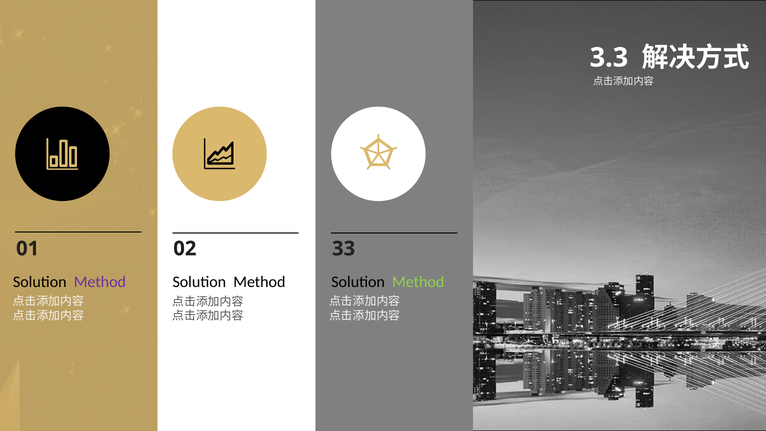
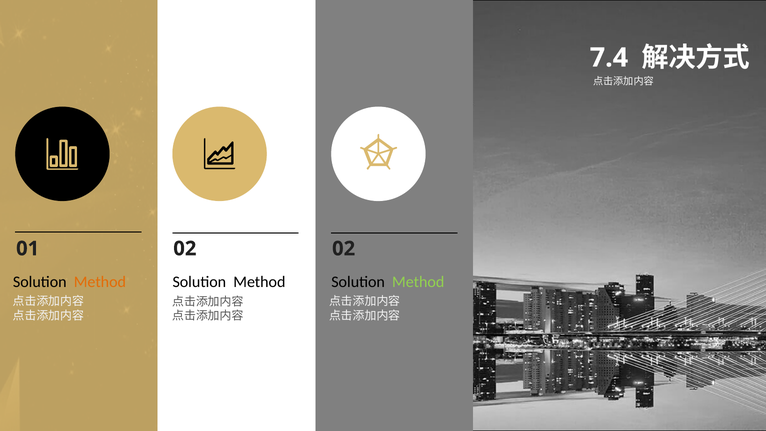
3.3: 3.3 -> 7.4 (609, 58)
02 33: 33 -> 02 (344, 249)
Method colour: purple -> orange (100, 282)
